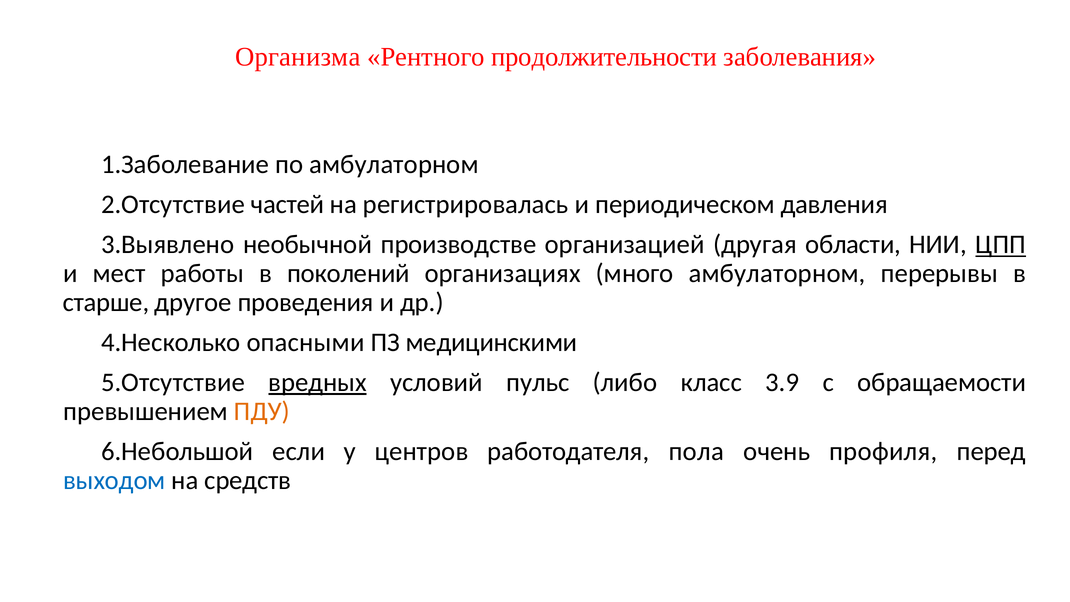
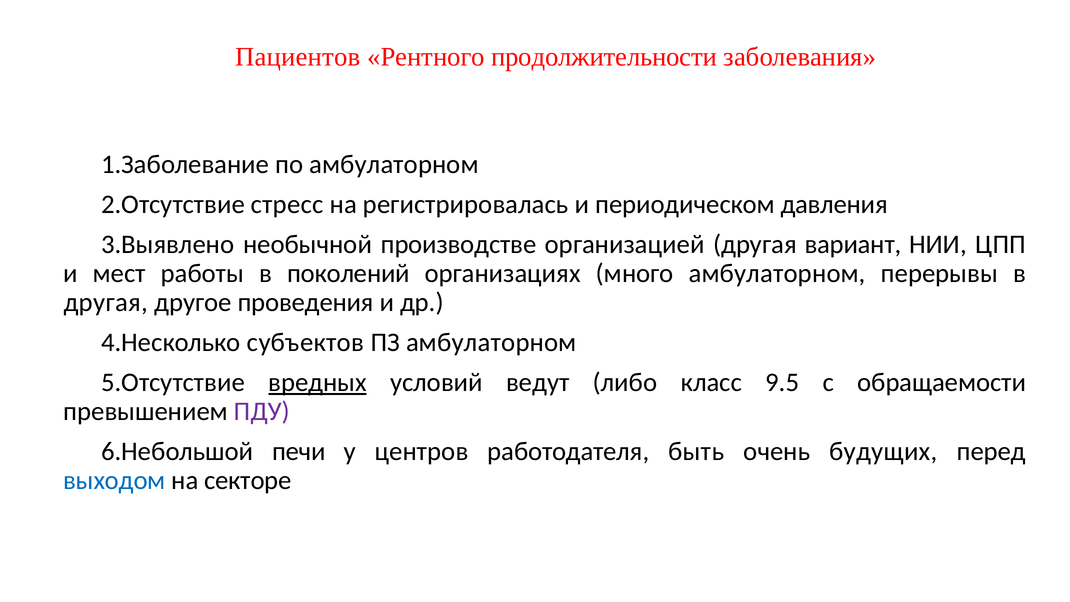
Организма: Организма -> Пациентов (298, 57)
частей: частей -> стресс (287, 205)
области: области -> вариант (853, 245)
ЦПП underline: present -> none (1001, 245)
старше: старше -> другая (106, 302)
опасными: опасными -> субъектов (306, 342)
ПЗ медицинскими: медицинскими -> амбулаторном (491, 342)
пульс: пульс -> ведут (538, 382)
3.9: 3.9 -> 9.5 (782, 382)
ПДУ colour: orange -> purple (262, 411)
если: если -> печи (299, 451)
пола: пола -> быть (696, 451)
профиля: профиля -> будущих (883, 451)
средств: средств -> секторе (248, 480)
